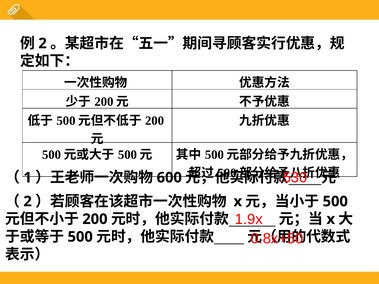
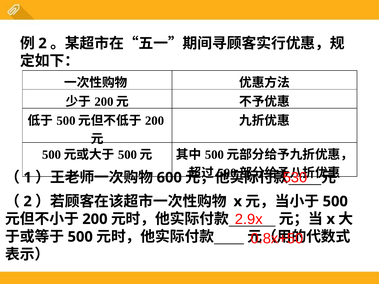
1.9x: 1.9x -> 2.9x (249, 220)
